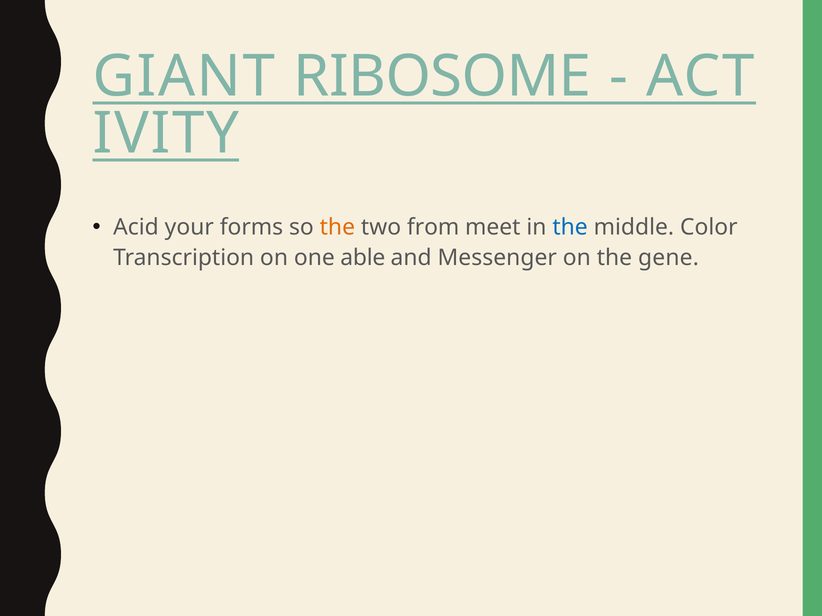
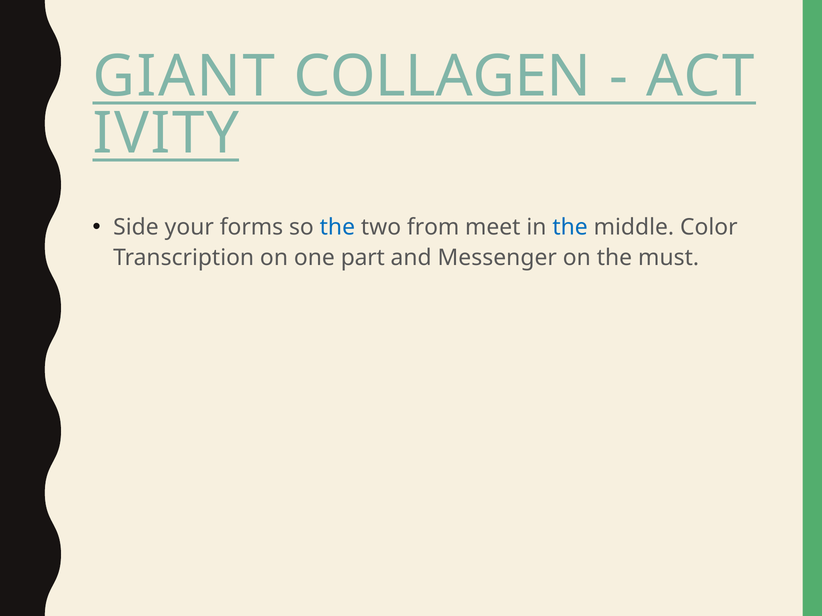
RIBOSOME: RIBOSOME -> COLLAGEN (442, 76)
Acid: Acid -> Side (136, 228)
the colour: orange -> blue (337, 228)
able: able -> part (363, 258)
gene: gene -> must (669, 258)
